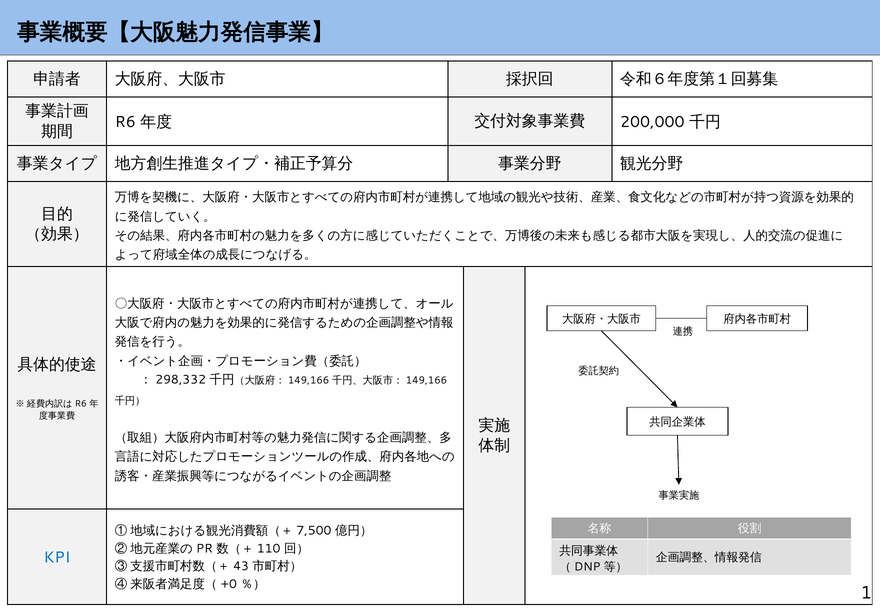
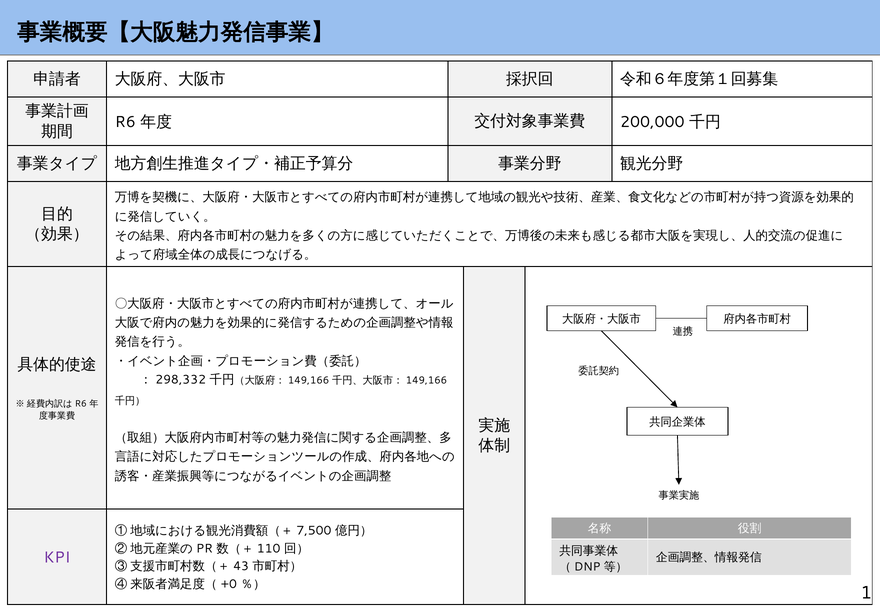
KPI colour: blue -> purple (57, 558)
